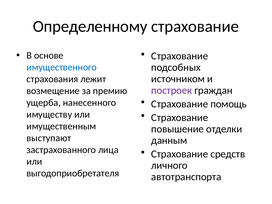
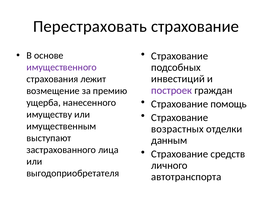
Определенному: Определенному -> Перестраховать (90, 26)
имущественного colour: blue -> purple (62, 67)
источником: источником -> инвестиций (178, 79)
повышение: повышение -> возрастных (177, 129)
